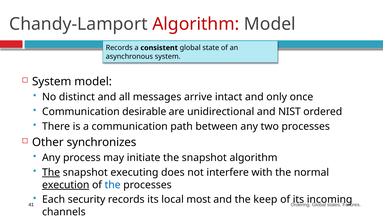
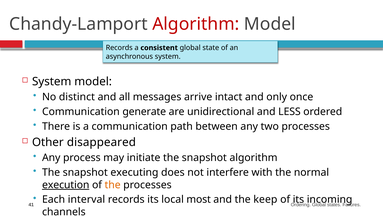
desirable: desirable -> generate (144, 111)
NIST: NIST -> LESS (289, 111)
synchronizes: synchronizes -> disappeared (101, 142)
The underline: present -> none (51, 172)
the colour: blue -> orange (113, 184)
security: security -> interval (86, 199)
